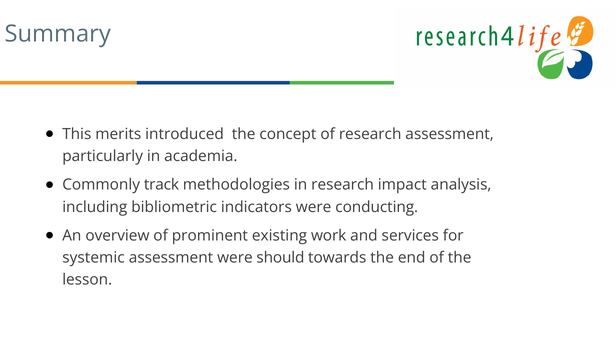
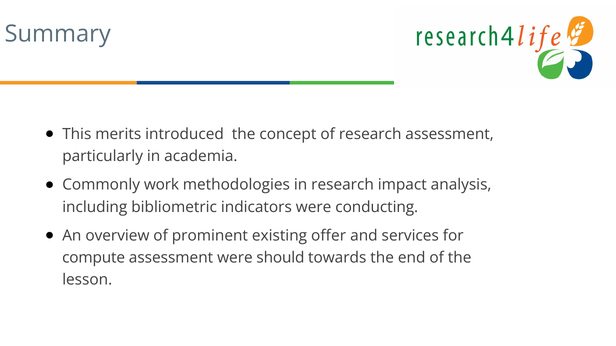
track: track -> work (161, 185)
work: work -> offer (329, 236)
systemic: systemic -> compute (94, 258)
